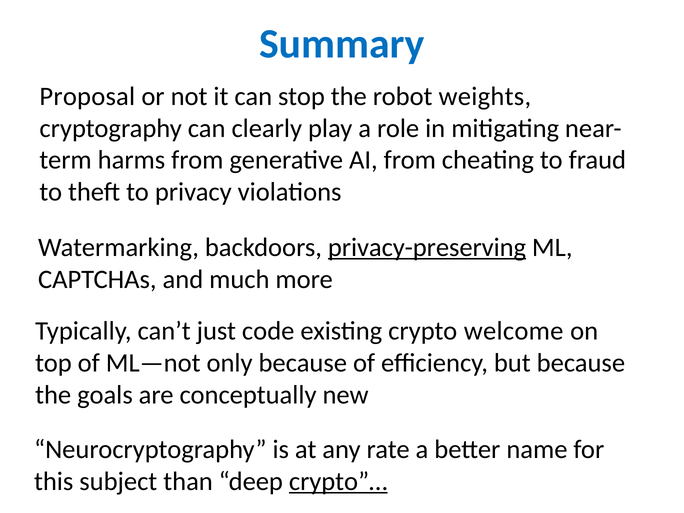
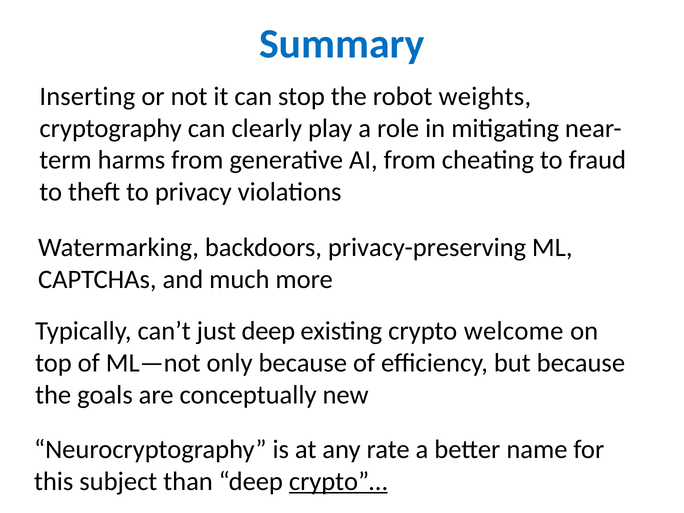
Proposal: Proposal -> Inserting (87, 96)
privacy-preserving underline: present -> none (427, 247)
just code: code -> deep (268, 331)
